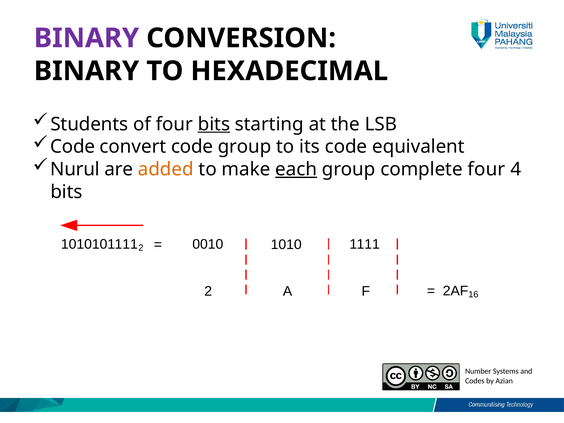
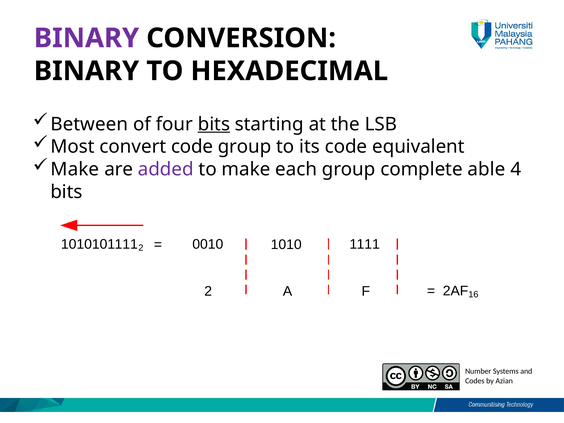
Students: Students -> Between (89, 124)
Code: Code -> Most (73, 147)
Nurul: Nurul -> Make (75, 169)
added colour: orange -> purple (166, 169)
each underline: present -> none (296, 169)
complete four: four -> able (487, 169)
